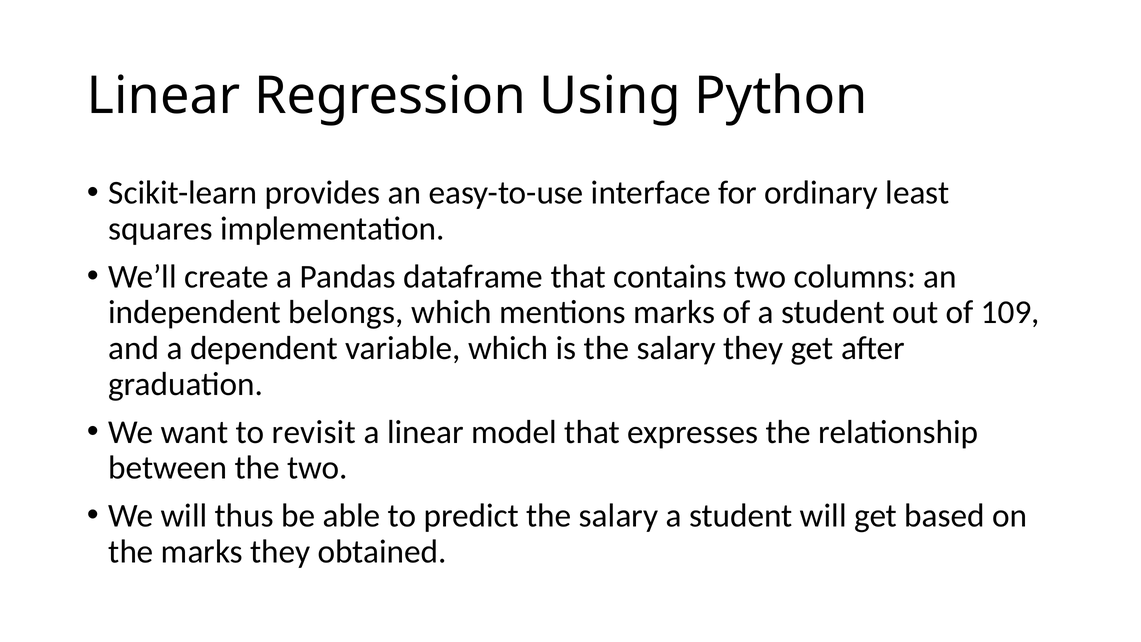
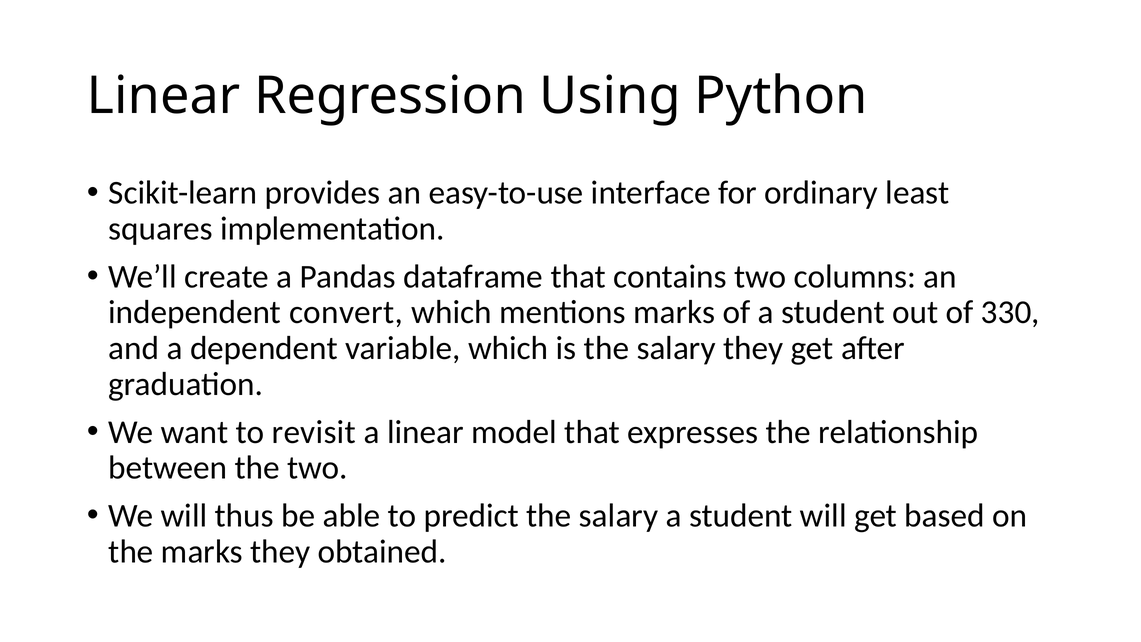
belongs: belongs -> convert (346, 312)
109: 109 -> 330 (1010, 312)
